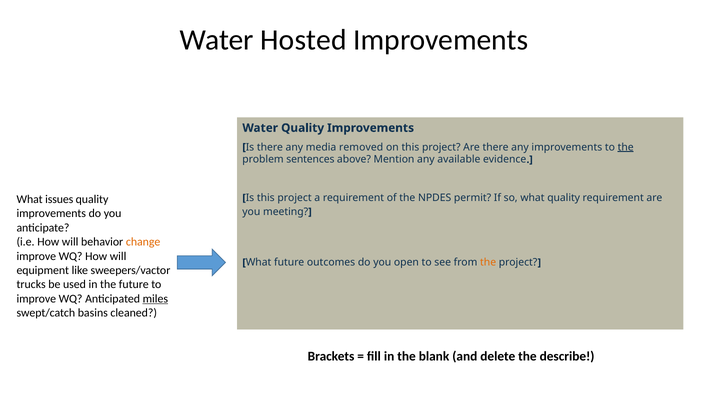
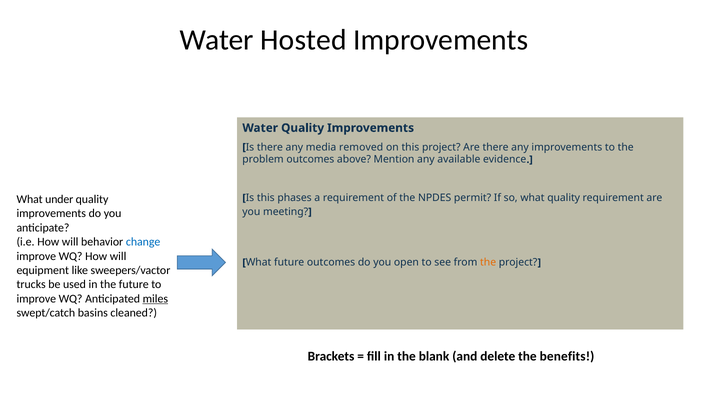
the underline: present -> none (626, 147)
problem sentences: sentences -> outcomes (310, 160)
issues: issues -> under (59, 199)
Is this project: project -> phases (295, 198)
change colour: orange -> blue (143, 242)
describe: describe -> benefits (567, 356)
